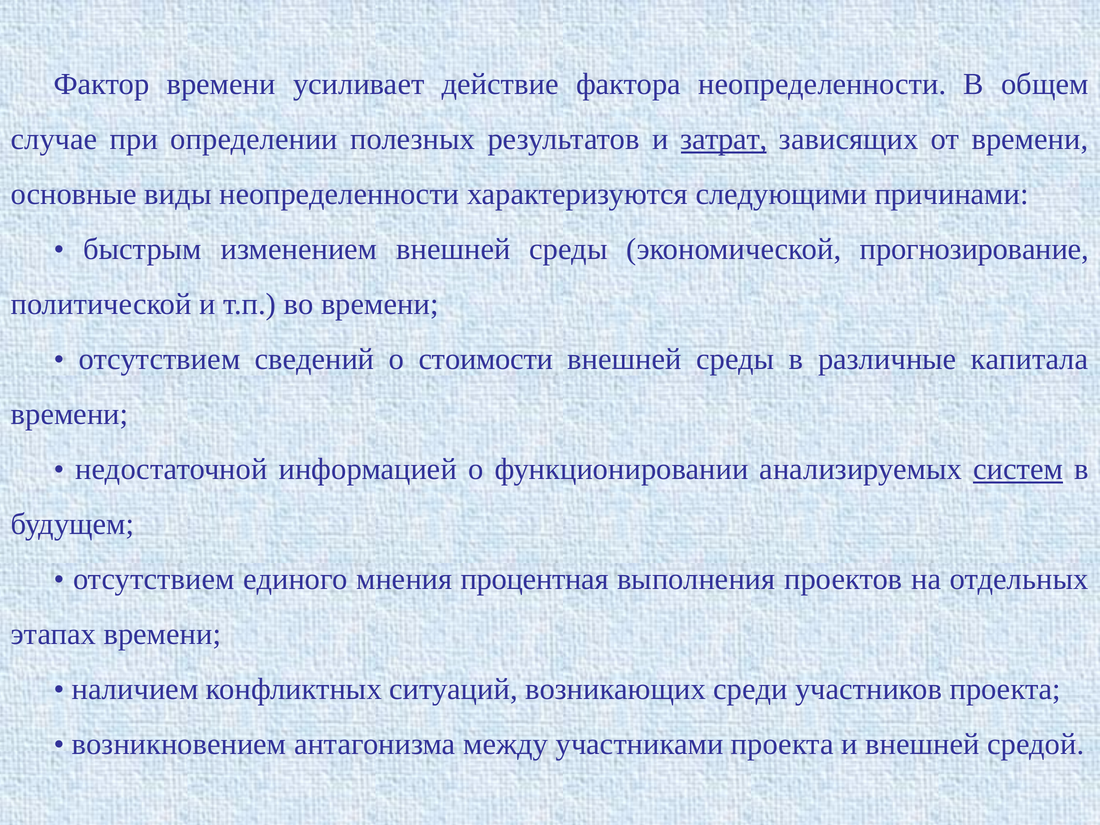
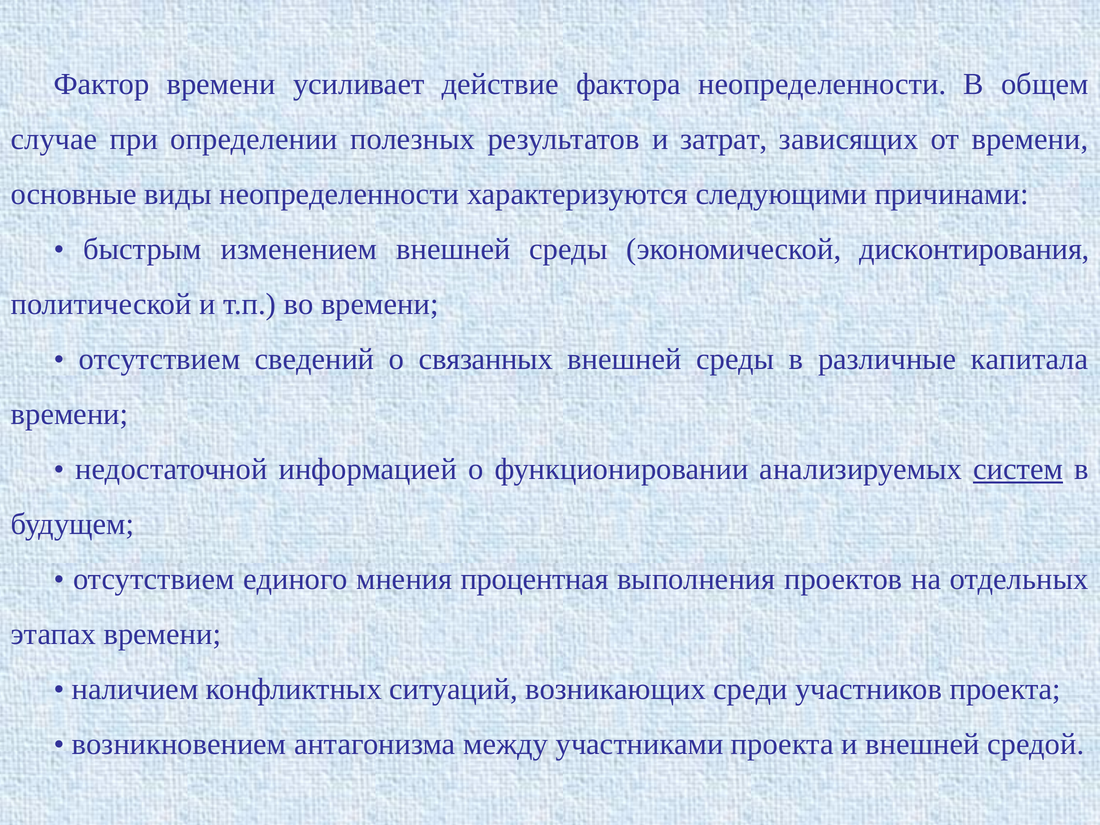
затрат underline: present -> none (724, 139)
прогнозирование: прогнозирование -> дисконтирования (974, 249)
стоимости: стоимости -> связанных (486, 359)
